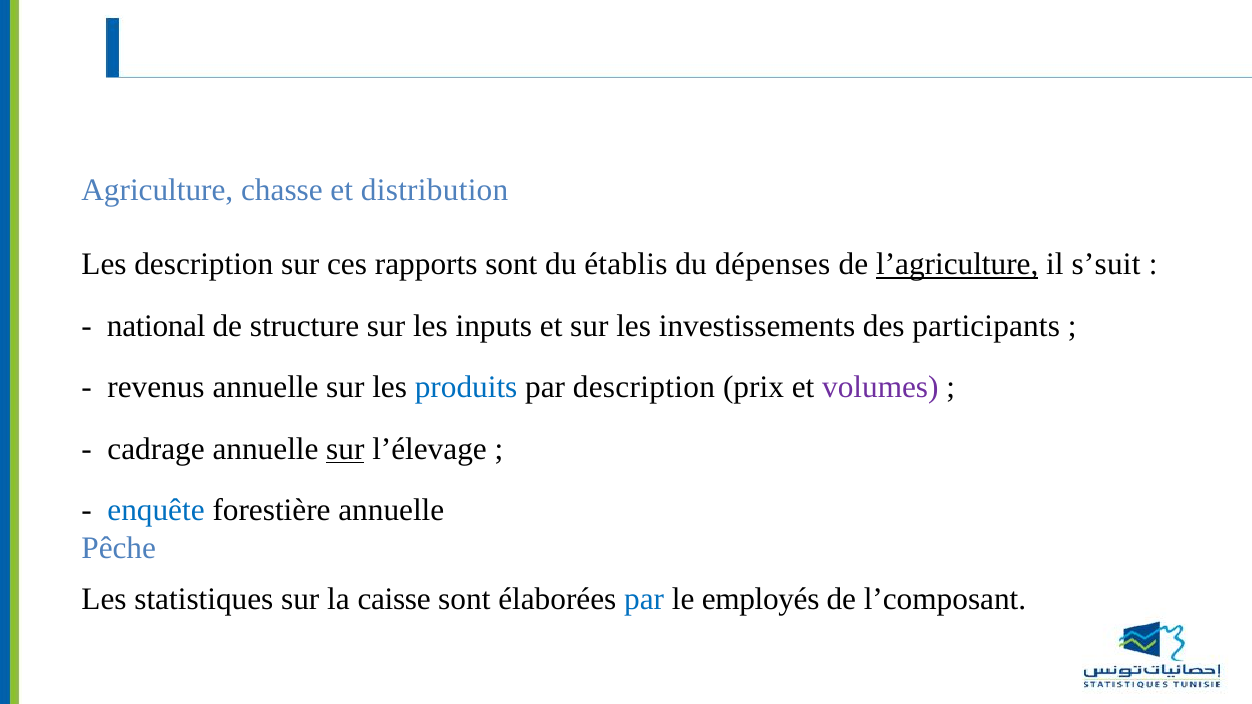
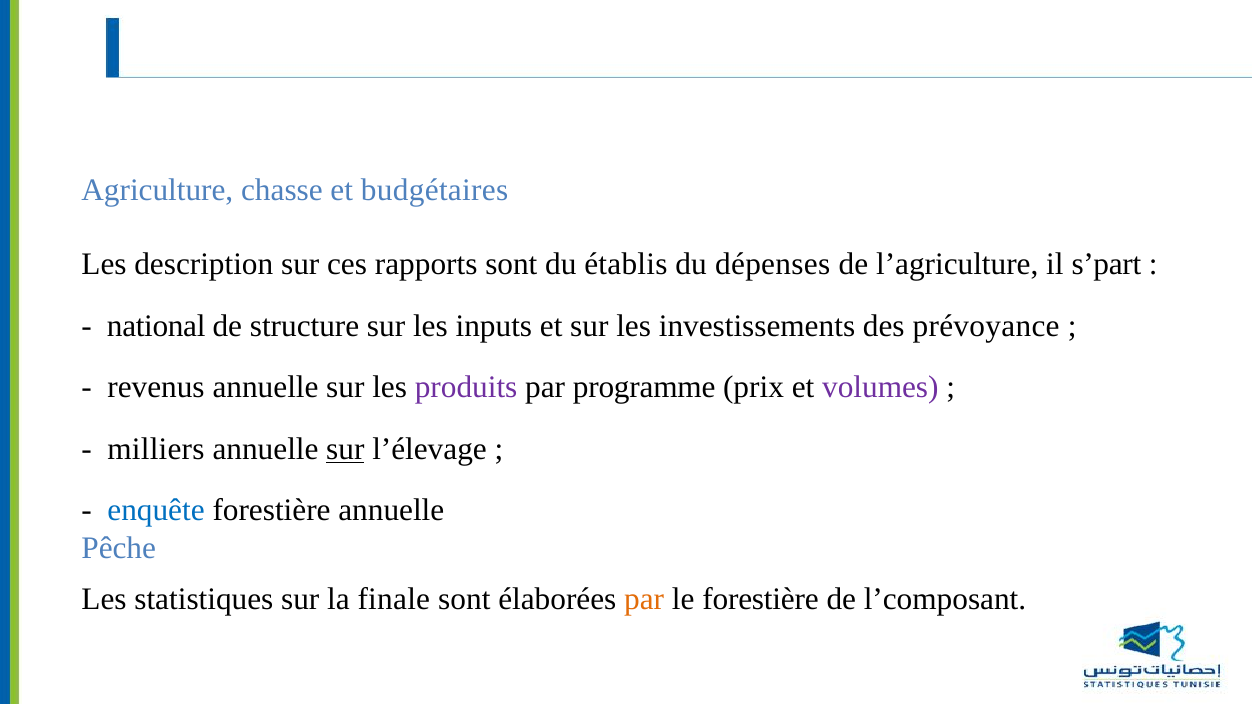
distribution: distribution -> budgétaires (435, 190)
l’agriculture underline: present -> none (957, 265)
s’suit: s’suit -> s’part (1106, 265)
participants: participants -> prévoyance (986, 326)
produits colour: blue -> purple (466, 388)
par description: description -> programme (644, 388)
cadrage: cadrage -> milliers (156, 449)
caisse: caisse -> finale (394, 599)
par colour: blue -> orange (644, 599)
le employés: employés -> forestière (761, 599)
